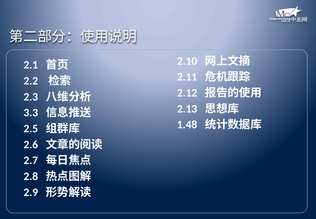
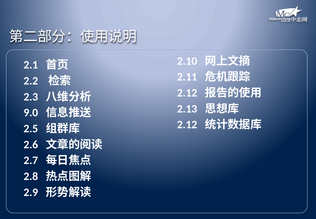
3.3: 3.3 -> 9.0 (31, 113)
1.48: 1.48 -> 2.12 (187, 125)
